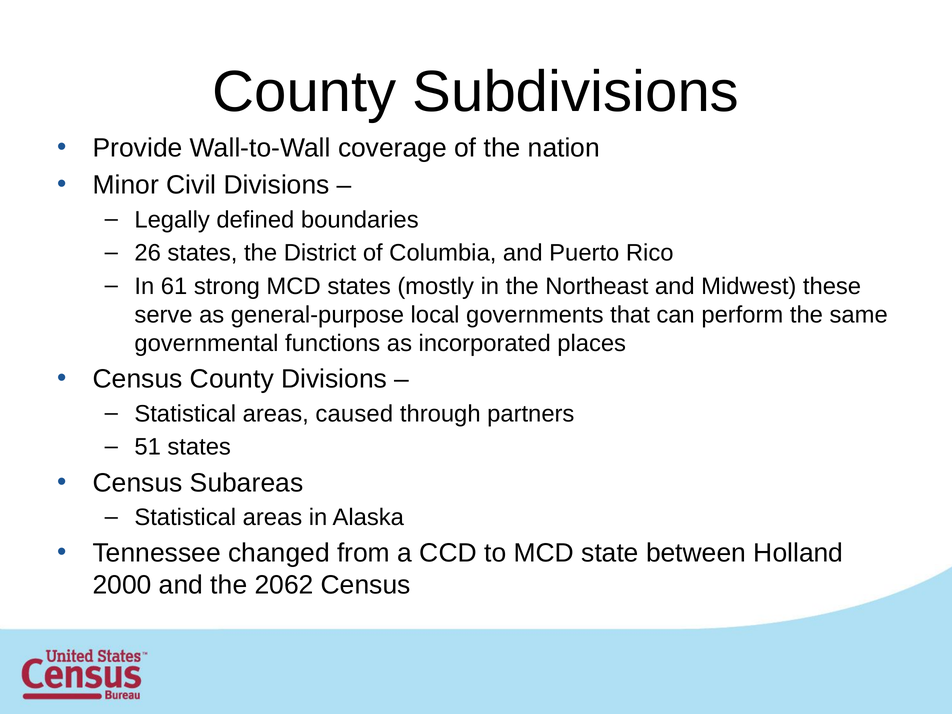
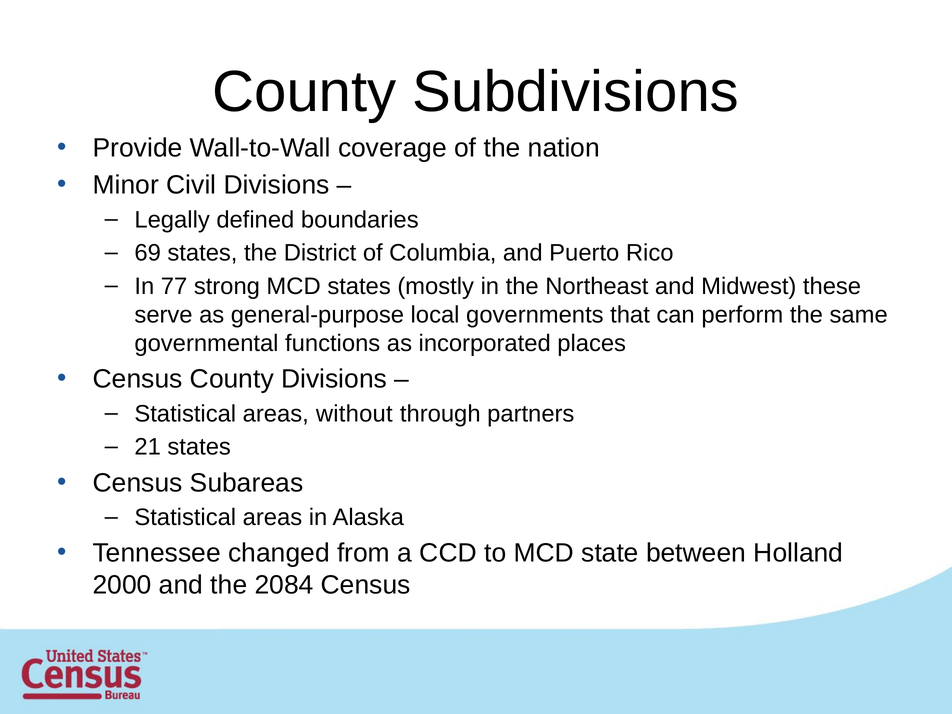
26: 26 -> 69 (148, 253)
61: 61 -> 77 (174, 286)
caused: caused -> without (354, 414)
51: 51 -> 21 (148, 447)
2062: 2062 -> 2084 (284, 585)
